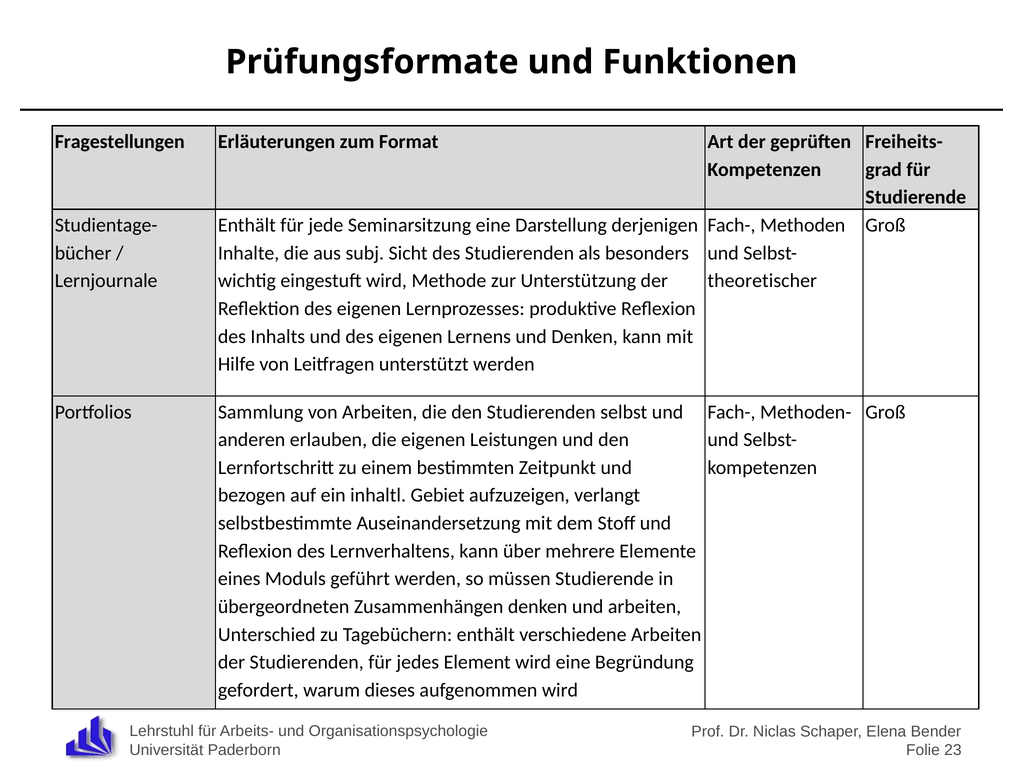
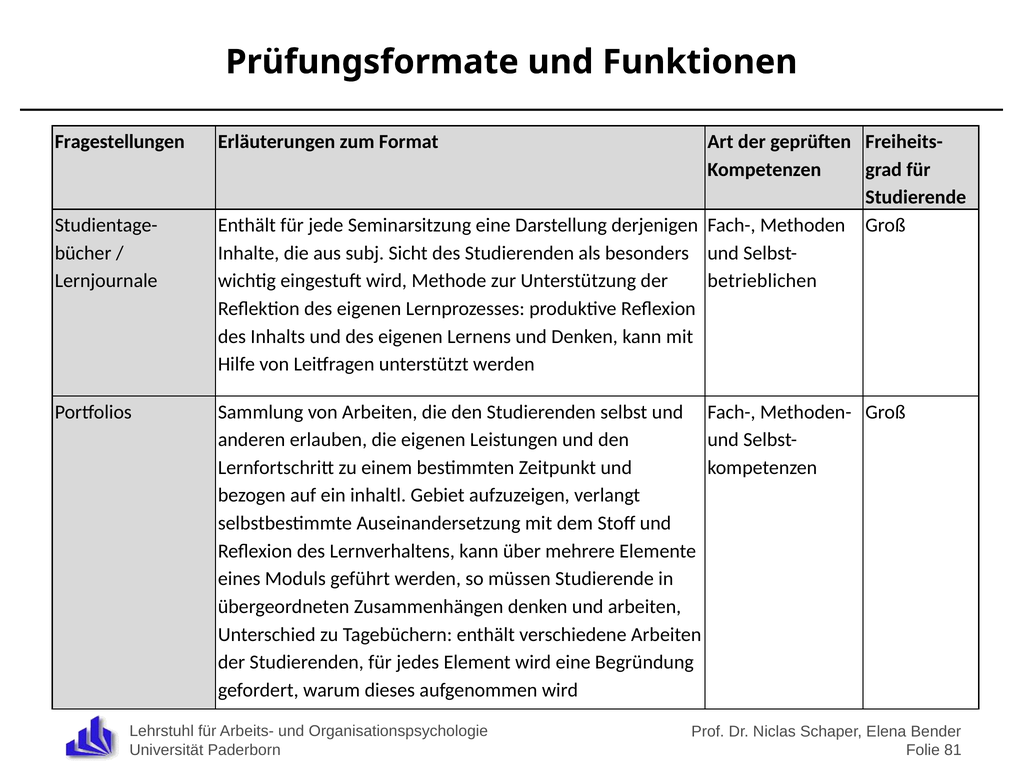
theoretischer: theoretischer -> betrieblichen (762, 281)
23: 23 -> 81 (953, 750)
